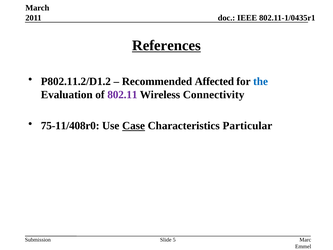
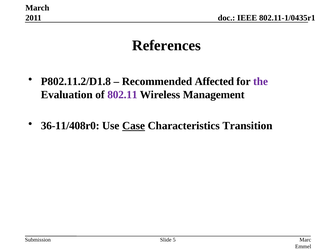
References underline: present -> none (166, 45)
P802.11.2/D1.2: P802.11.2/D1.2 -> P802.11.2/D1.8 (76, 81)
the colour: blue -> purple (261, 81)
Connectivity: Connectivity -> Management (214, 95)
75-11/408r0: 75-11/408r0 -> 36-11/408r0 (70, 126)
Particular: Particular -> Transition (247, 126)
